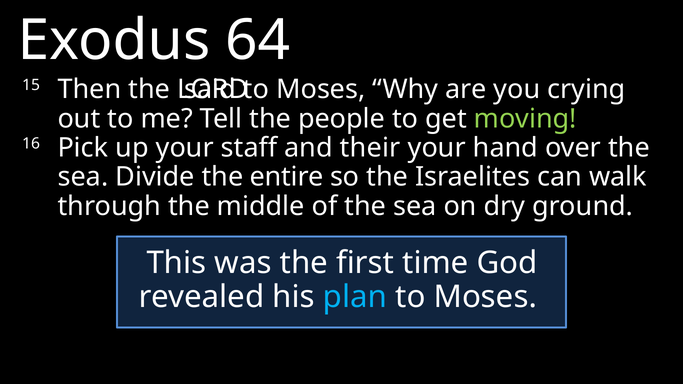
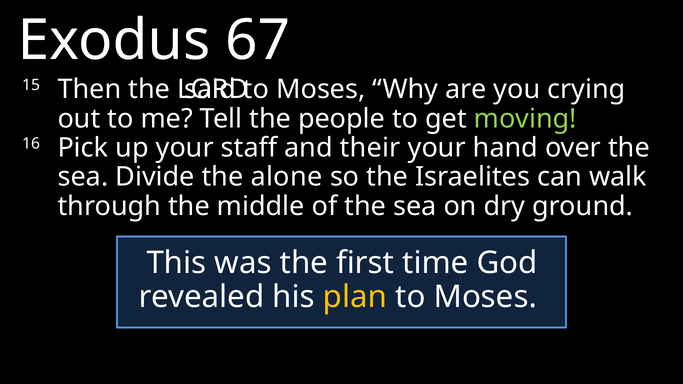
64: 64 -> 67 (258, 41)
entire: entire -> alone (287, 177)
plan colour: light blue -> yellow (355, 297)
